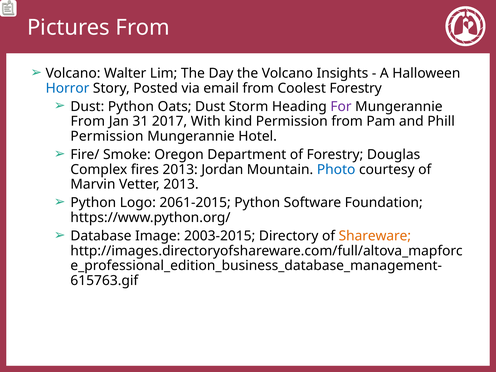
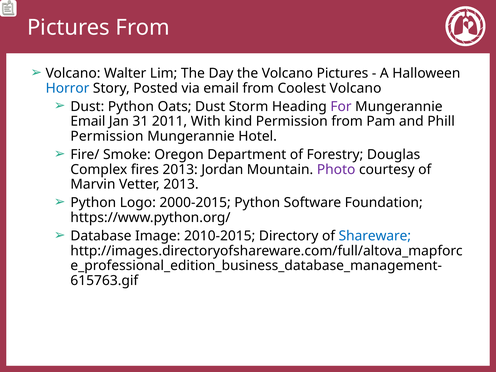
Volcano Insights: Insights -> Pictures (342, 73)
Coolest Forestry: Forestry -> Volcano (355, 88)
From: From -> Email (88, 121)
2017: 2017 -> 2011 (170, 121)
Photo colour: blue -> purple (336, 170)
2061-2015: 2061-2015 -> 2000-2015 (195, 203)
2003-2015: 2003-2015 -> 2010-2015 (220, 236)
Shareware colour: orange -> blue (375, 236)
